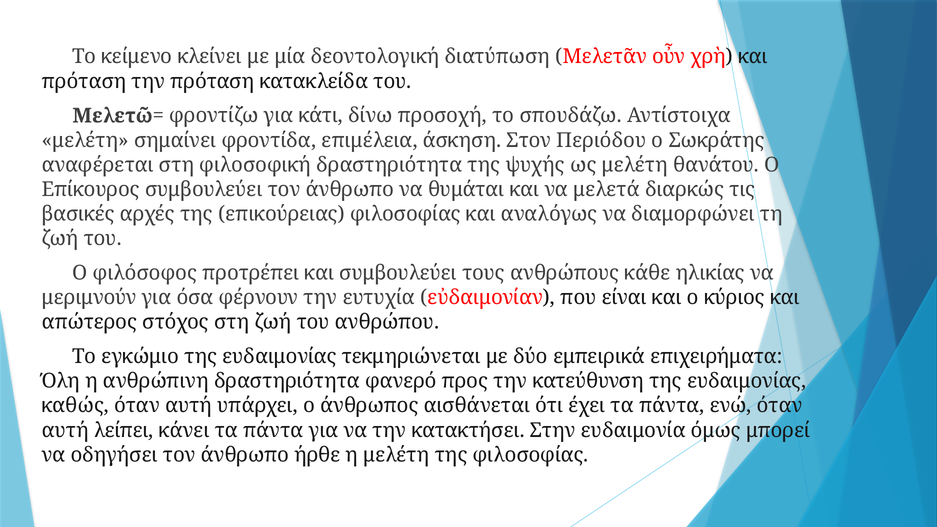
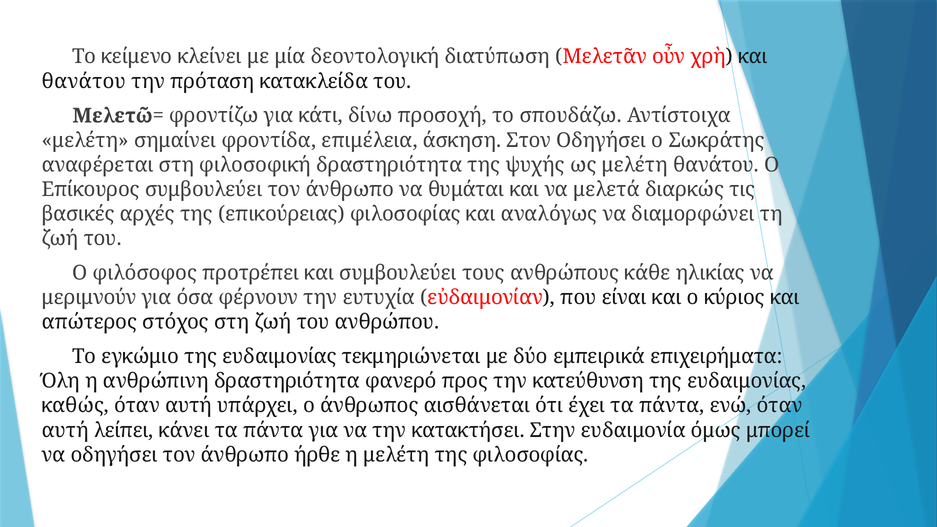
πρόταση: πρόταση -> θανάτου (84, 81)
Στον Περιόδου: Περιόδου -> Οδηγήσει (601, 140)
